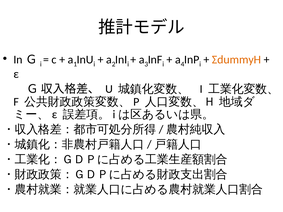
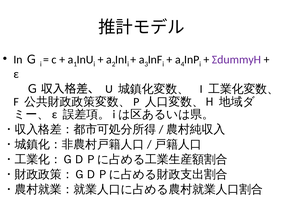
ΣdummyH colour: orange -> purple (237, 60)
